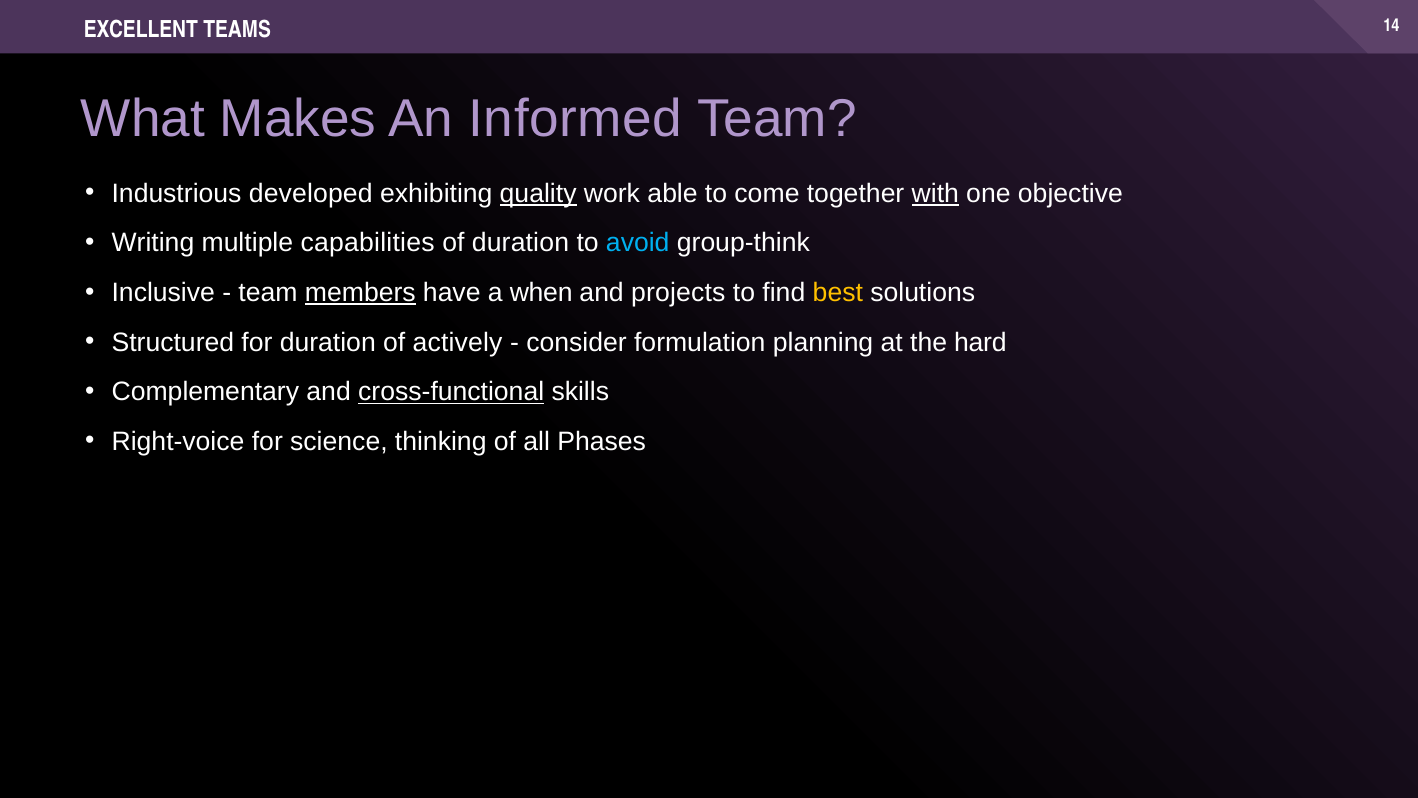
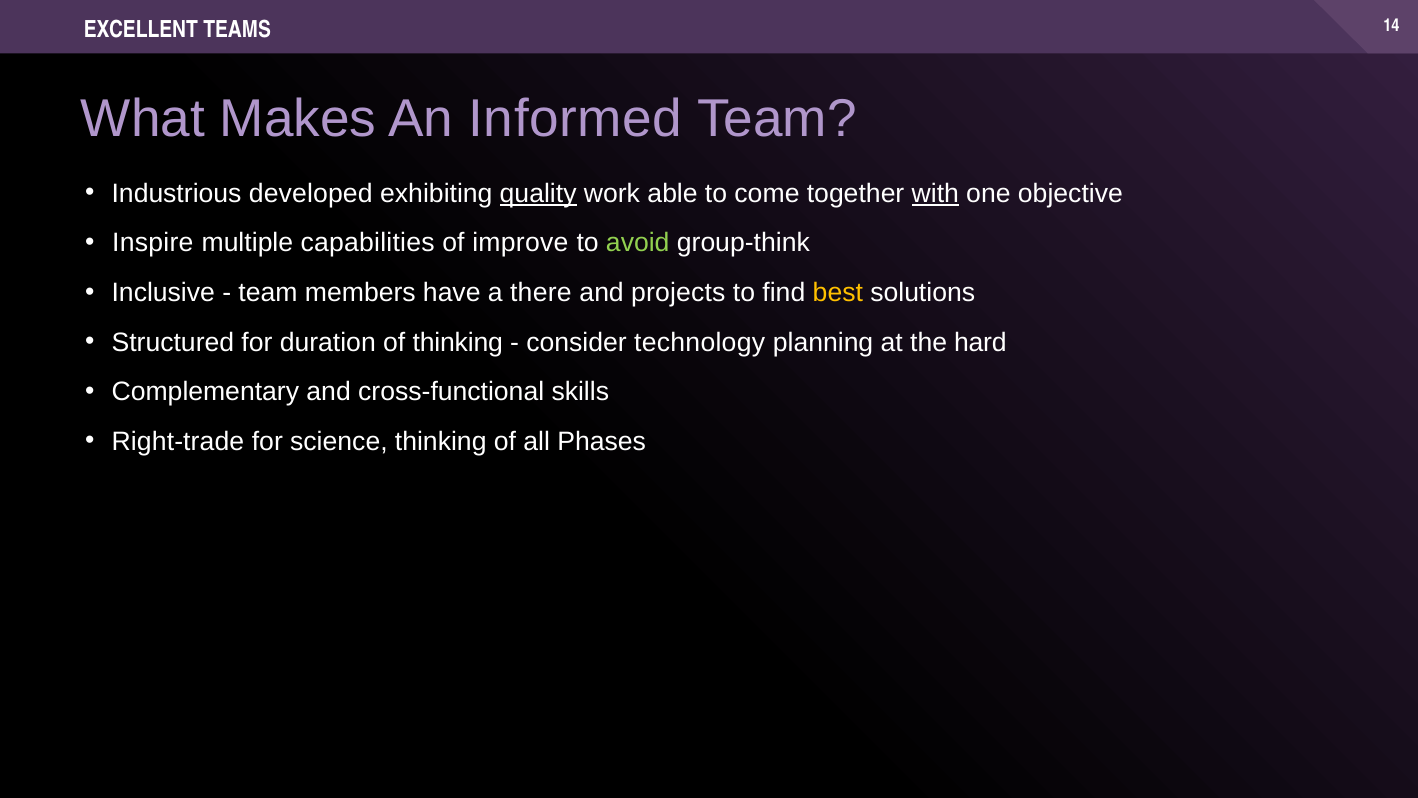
Writing: Writing -> Inspire (153, 243)
of duration: duration -> improve (520, 243)
avoid colour: light blue -> light green (638, 243)
members underline: present -> none (360, 293)
when: when -> there (541, 293)
of actively: actively -> thinking (458, 342)
formulation: formulation -> technology (700, 342)
cross-functional underline: present -> none (451, 392)
Right-voice: Right-voice -> Right-trade (178, 441)
